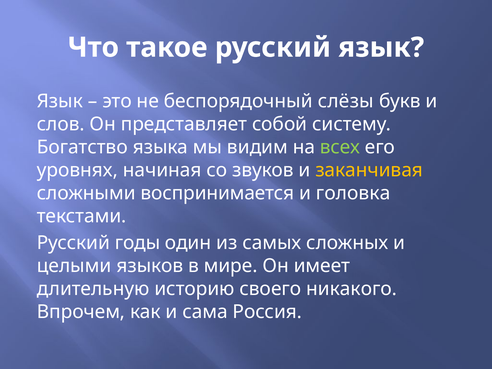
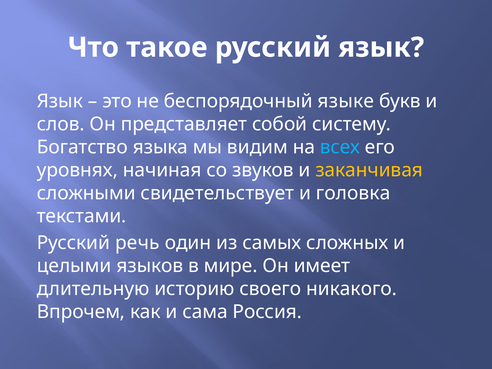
слёзы: слёзы -> языке (346, 101)
всех colour: light green -> light blue (340, 147)
воспринимается: воспринимается -> свидетельствует (217, 193)
годы: годы -> речь (137, 243)
